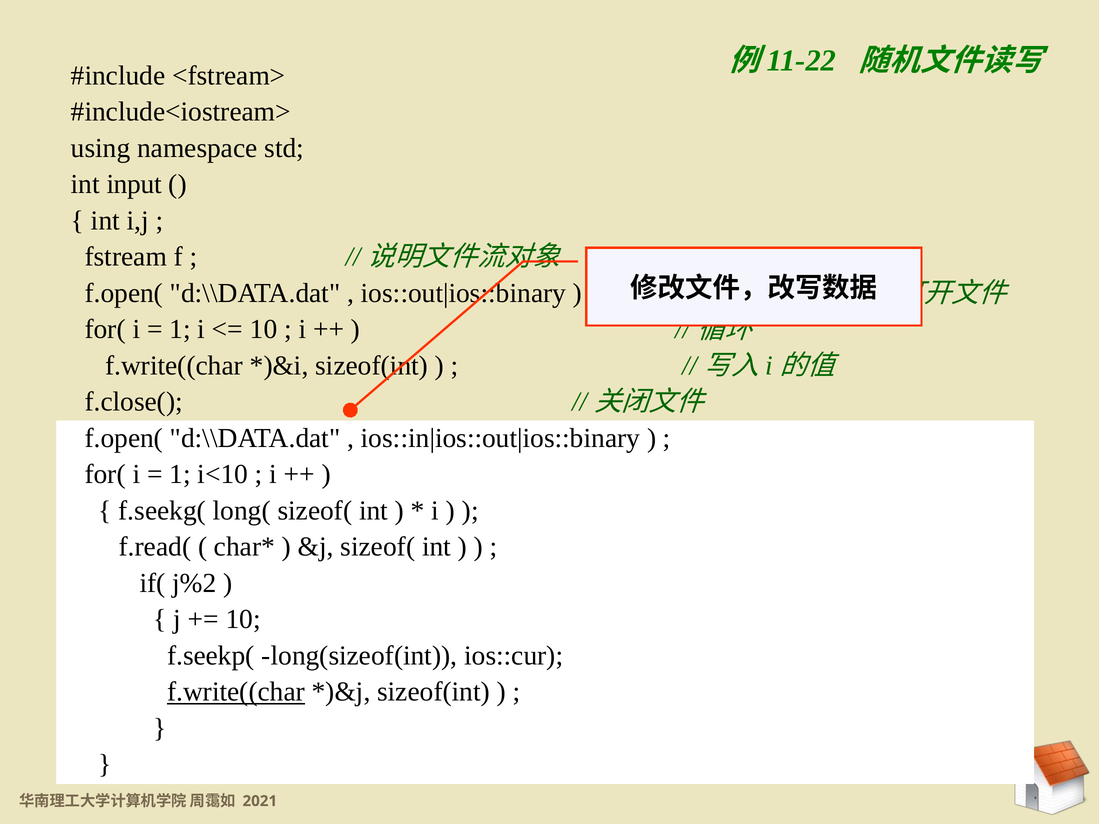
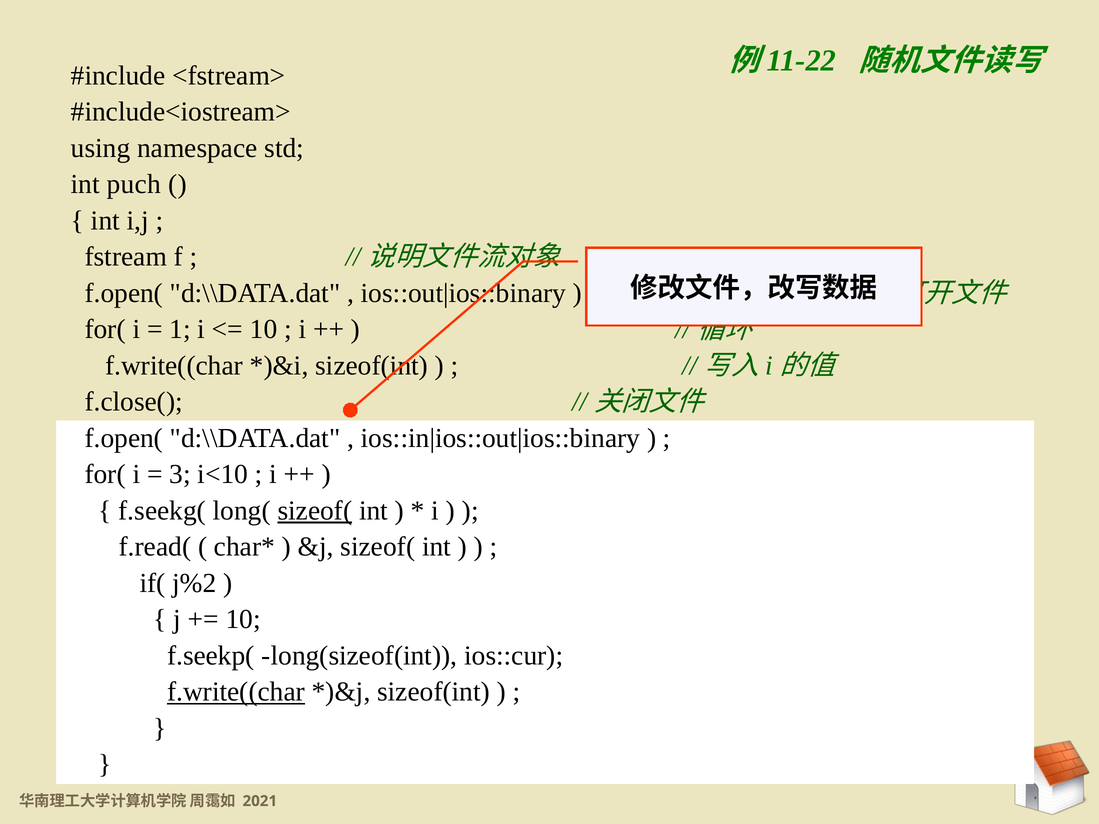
input: input -> puch (134, 184)
1: 1 -> 3 (180, 475)
sizeof( underline: none -> present (315, 511)
